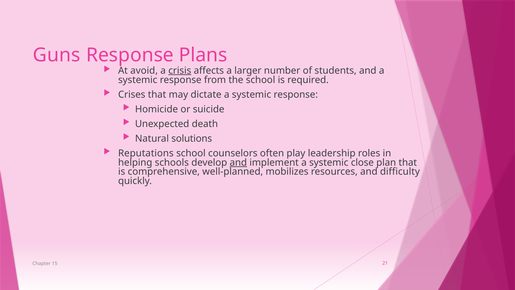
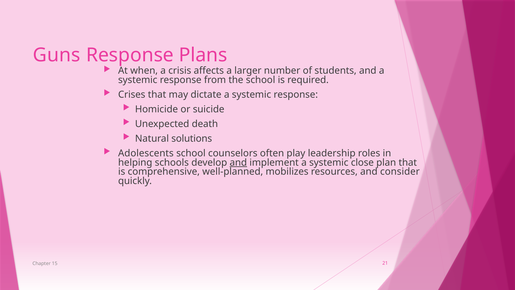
avoid: avoid -> when (144, 71)
crisis underline: present -> none (180, 71)
Reputations: Reputations -> Adolescents (146, 153)
difficulty: difficulty -> consider (400, 172)
